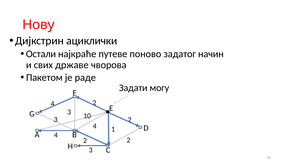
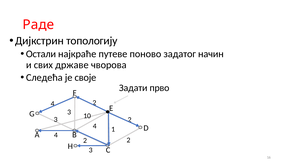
Нову: Нову -> Раде (38, 25)
ациклички: ациклички -> топологију (92, 41)
Пакетом: Пакетом -> Следећа (44, 77)
раде: раде -> своје (85, 77)
могу: могу -> прво (159, 88)
